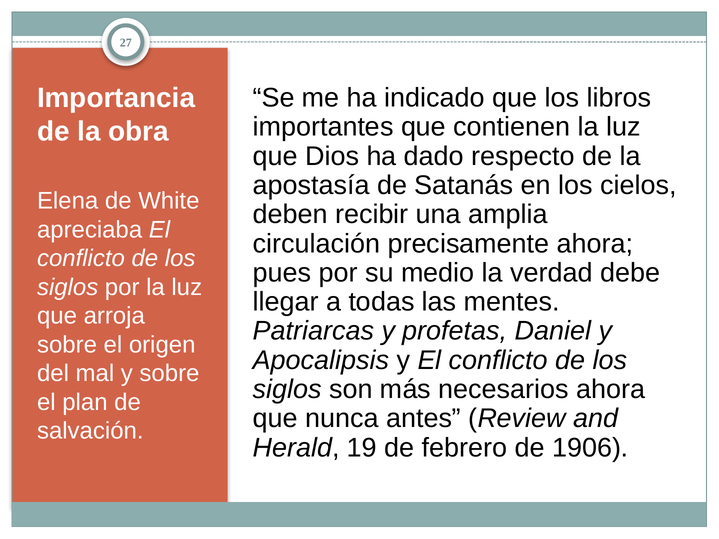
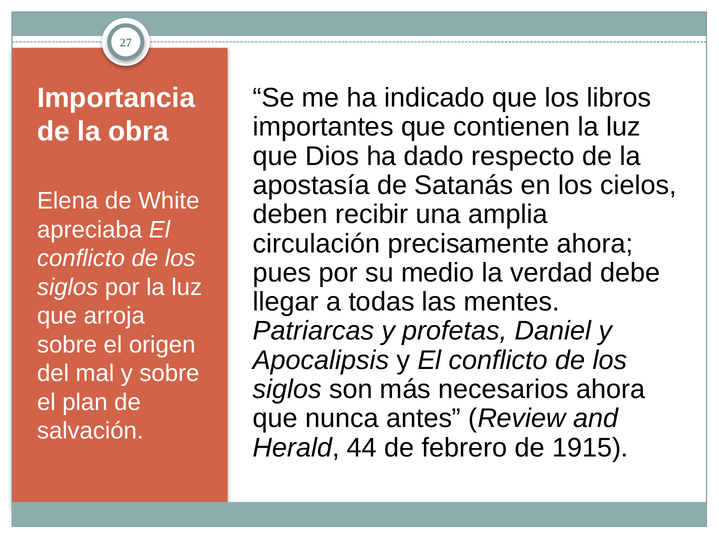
19: 19 -> 44 (362, 448)
1906: 1906 -> 1915 (590, 448)
